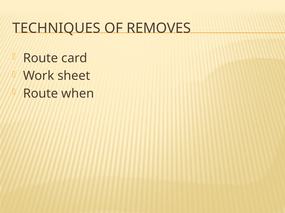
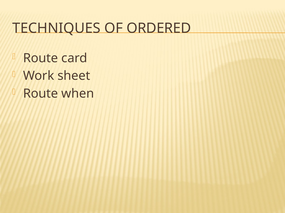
REMOVES: REMOVES -> ORDERED (159, 28)
